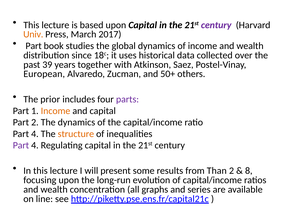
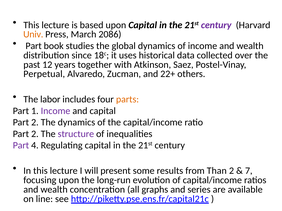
2017: 2017 -> 2086 (110, 34)
39: 39 -> 12 (47, 65)
European: European -> Perpetual (44, 74)
50+: 50+ -> 22+ (168, 74)
prior: prior -> labor (50, 100)
parts colour: purple -> orange (127, 100)
Income colour: orange -> purple (56, 111)
4: 4 -> 2 (35, 134)
structure colour: orange -> purple (76, 134)
8: 8 -> 7 (249, 171)
